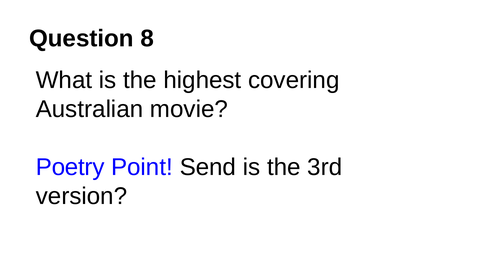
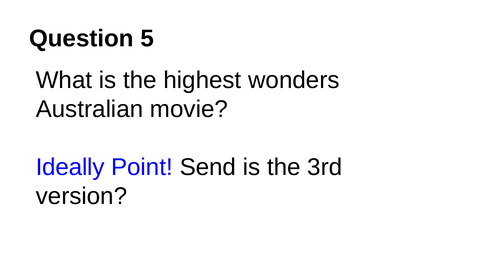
8: 8 -> 5 (147, 39)
covering: covering -> wonders (294, 80)
Poetry: Poetry -> Ideally (70, 167)
